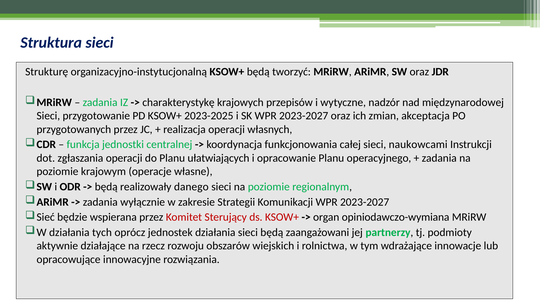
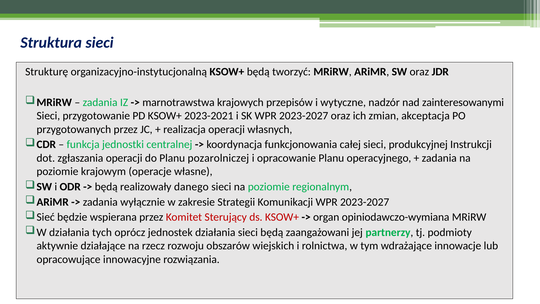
charakterystykę: charakterystykę -> marnotrawstwa (178, 102)
międzynarodowej: międzynarodowej -> zainteresowanymi (463, 102)
2023-2025: 2023-2025 -> 2023-2021 (209, 116)
naukowcami: naukowcami -> produkcyjnej (418, 144)
ułatwiających: ułatwiających -> pozarolniczej (218, 158)
